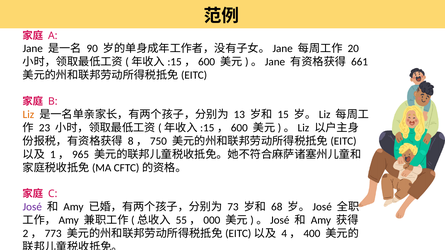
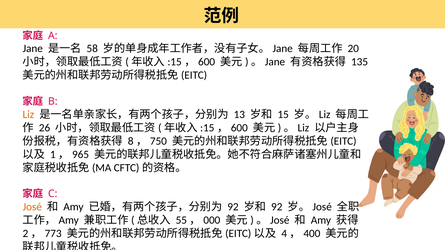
90: 90 -> 58 (92, 49)
661: 661 -> 135 (360, 62)
23: 23 -> 26 (45, 128)
José colour: purple -> orange (32, 207)
73: 73 -> 92 (233, 207)
68: 68 -> 92 (277, 207)
